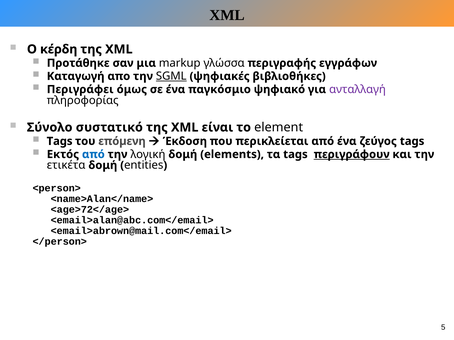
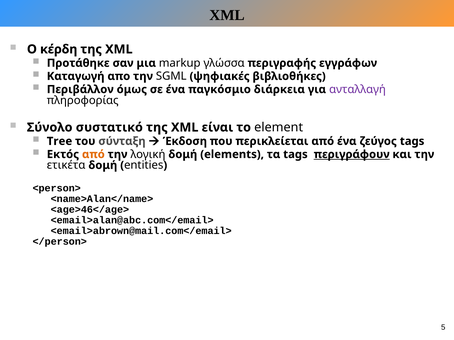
SGML underline: present -> none (171, 76)
Περιγράφει: Περιγράφει -> Περιβάλλον (80, 90)
ψηφιακό: ψηφιακό -> διάρκεια (279, 90)
Tags: Tags -> Tree (59, 141)
επόµενη: επόµενη -> σύνταξη (122, 141)
από colour: blue -> orange (93, 155)
<age>72</age>: <age>72</age> -> <age>46</age> (90, 210)
